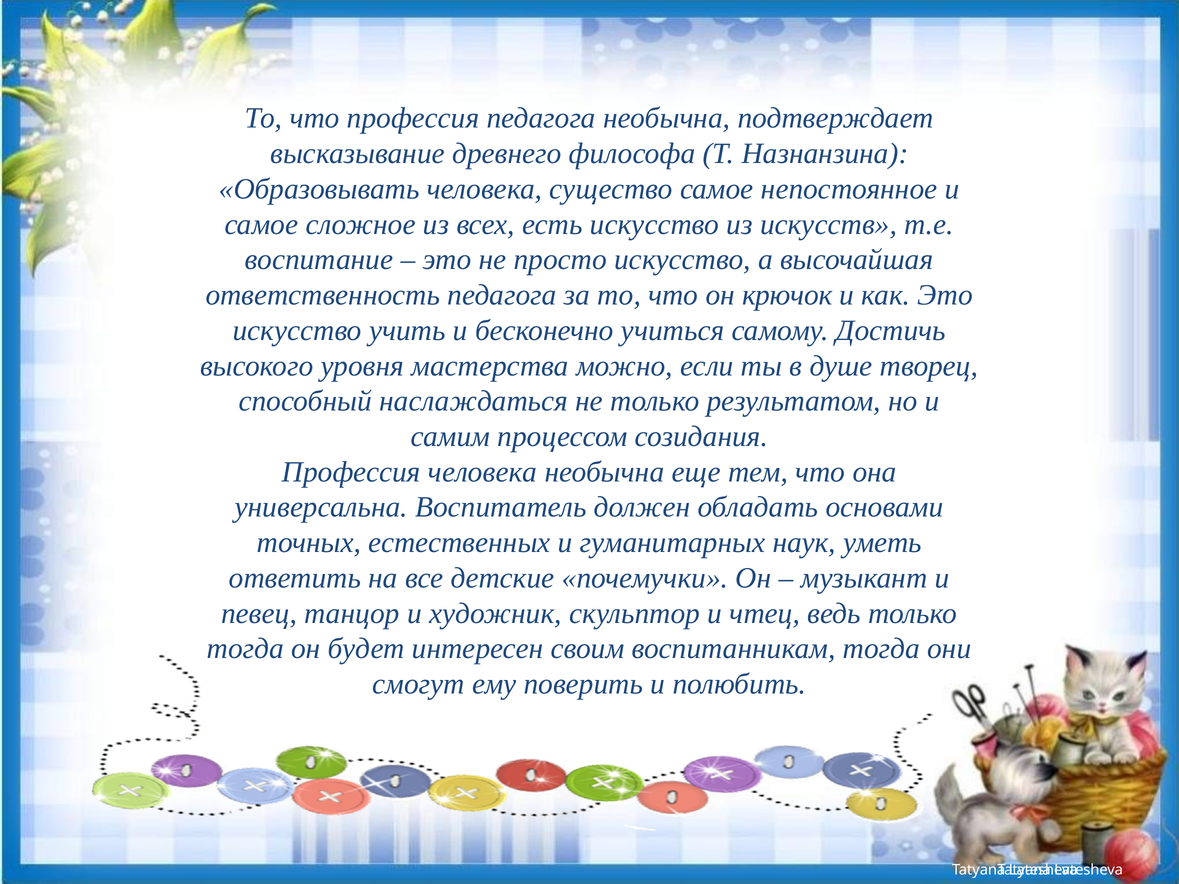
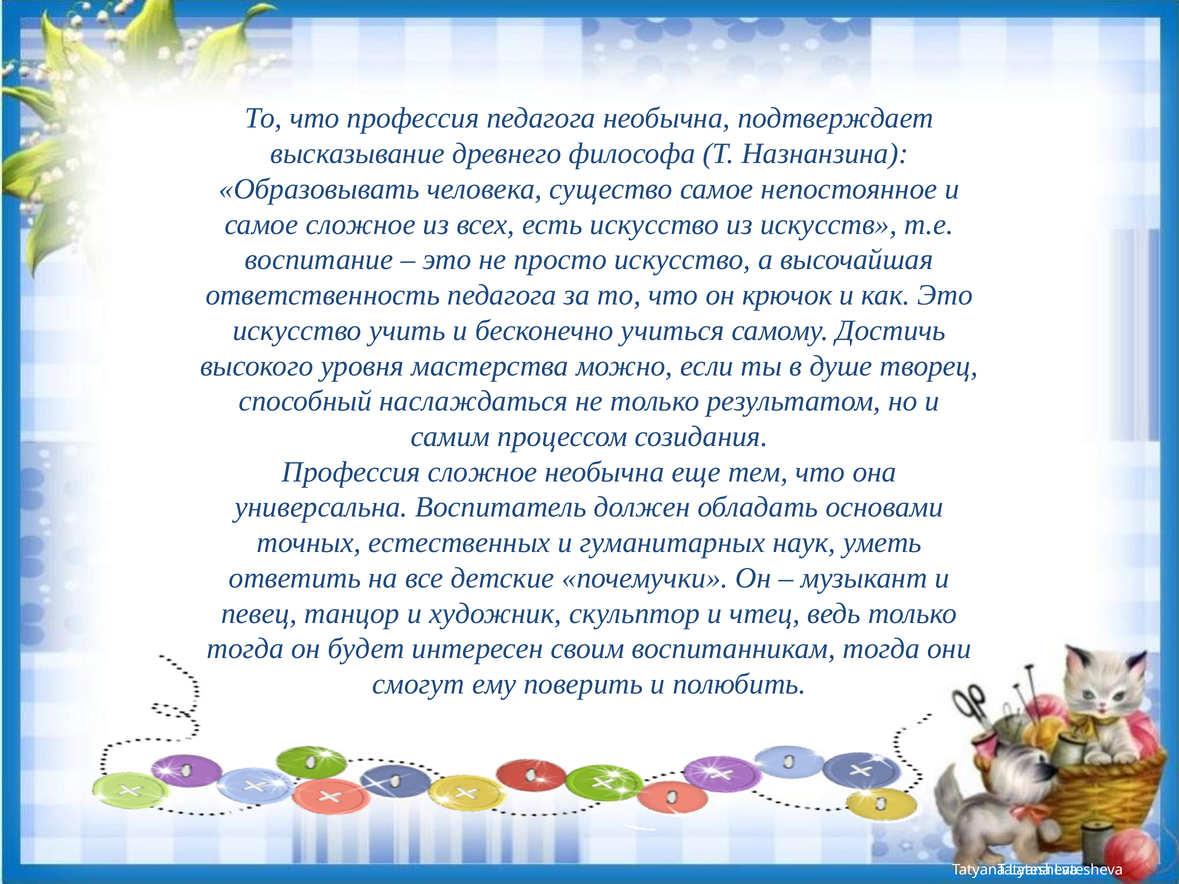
Профессия человека: человека -> сложное (483, 472)
